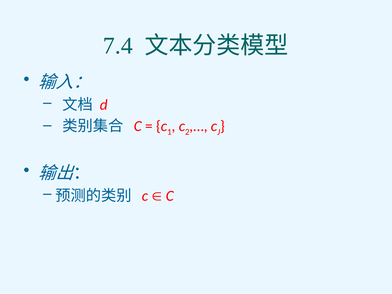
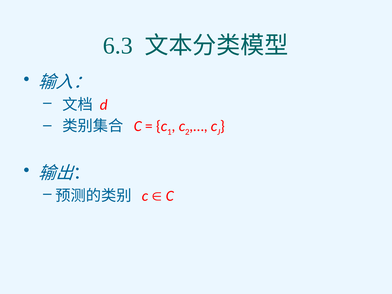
7.4: 7.4 -> 6.3 (118, 46)
